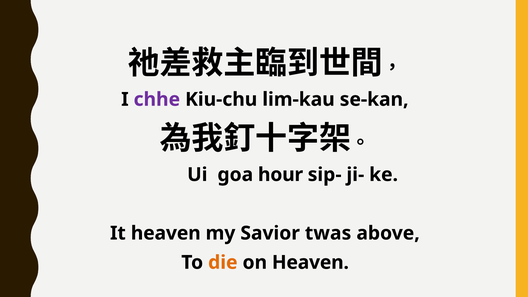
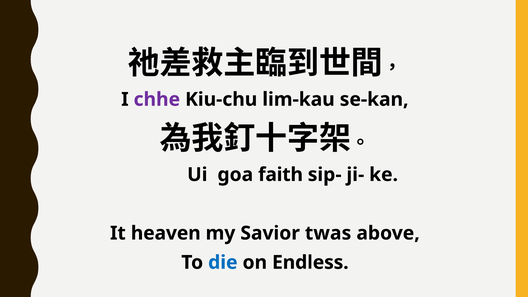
hour: hour -> faith (281, 175)
die colour: orange -> blue (223, 262)
on Heaven: Heaven -> Endless (310, 262)
